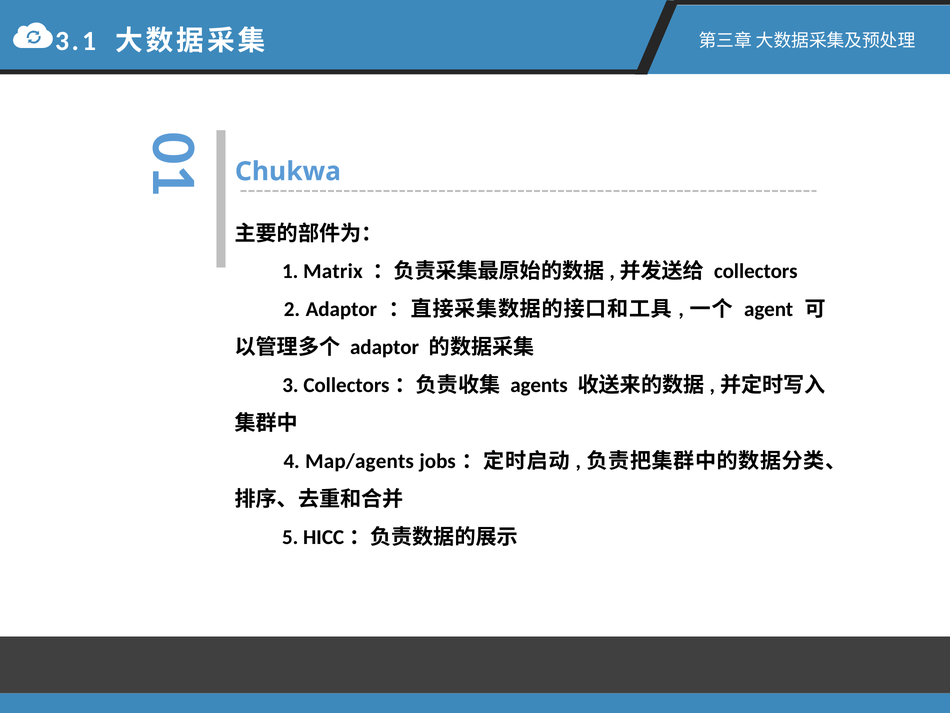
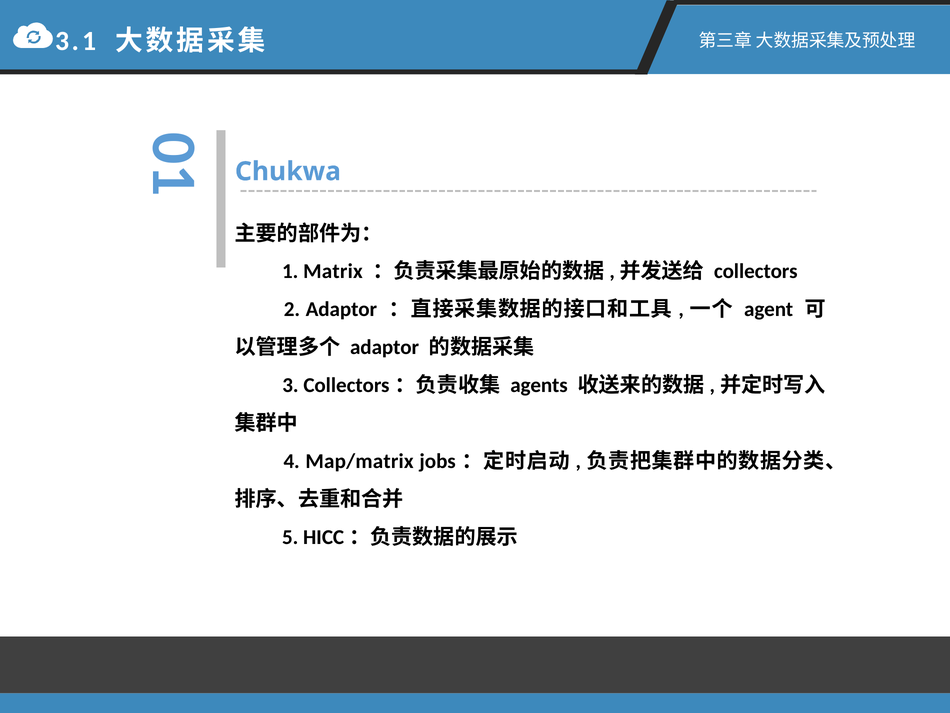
Map/agents: Map/agents -> Map/matrix (360, 461)
